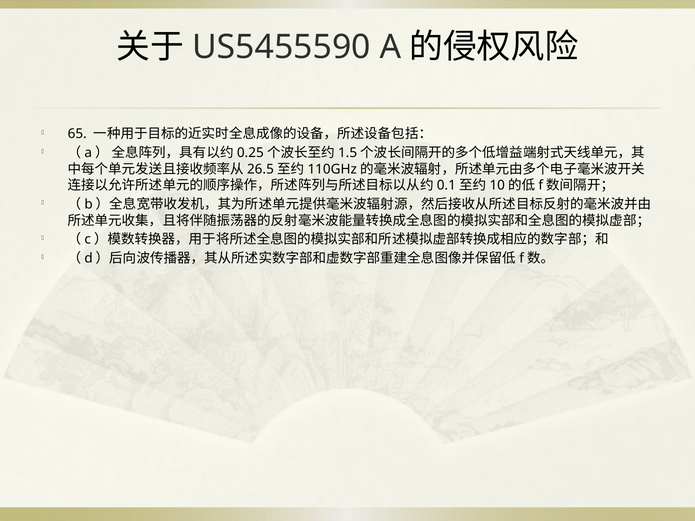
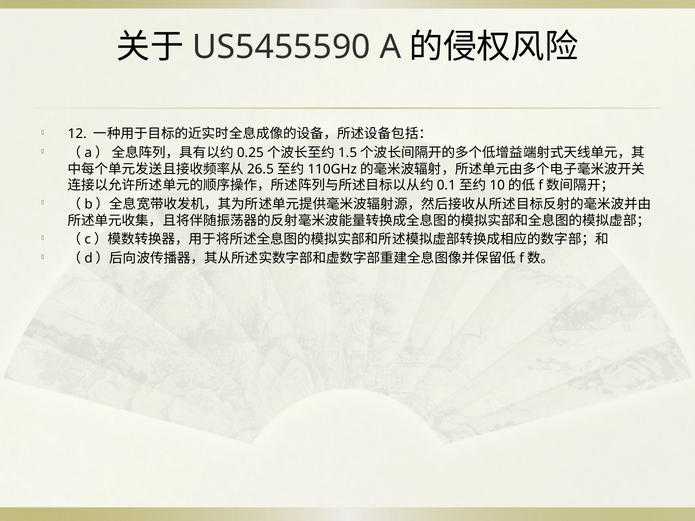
65: 65 -> 12 (77, 134)
